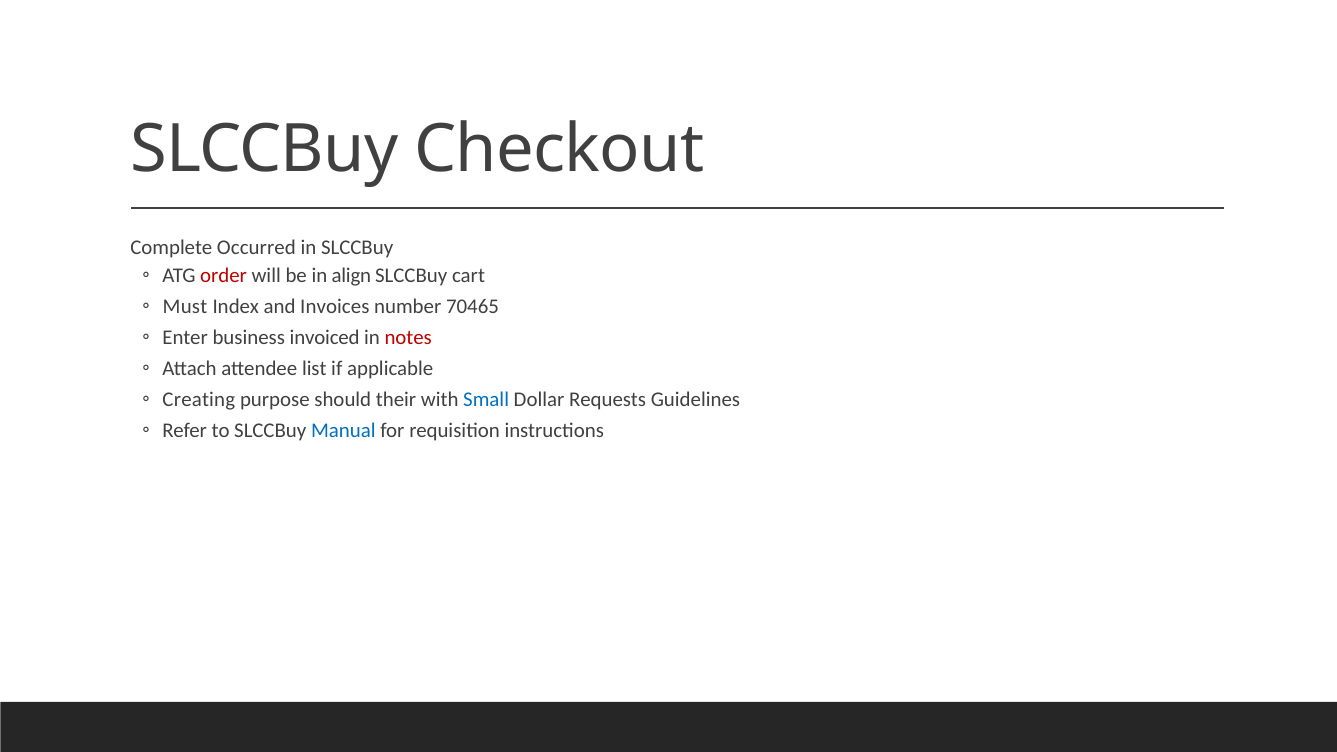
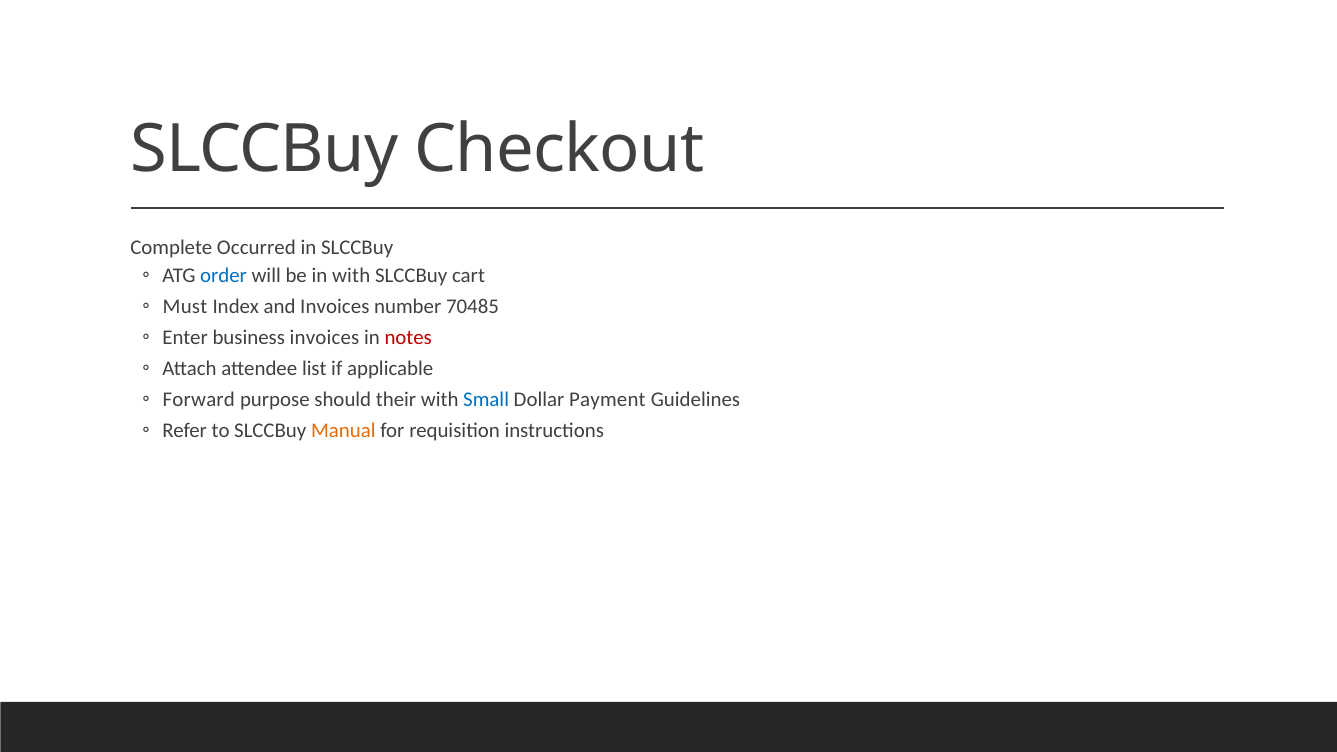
order colour: red -> blue (224, 276)
in align: align -> with (351, 276)
70465: 70465 -> 70485 (472, 306)
business invoiced: invoiced -> invoices (324, 337)
Creating: Creating -> Forward (199, 399)
Requests: Requests -> Payment (607, 399)
Manual colour: blue -> orange (343, 430)
